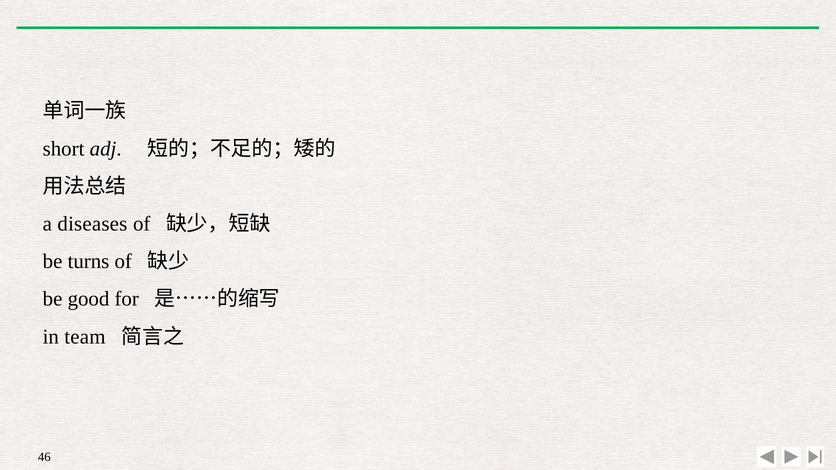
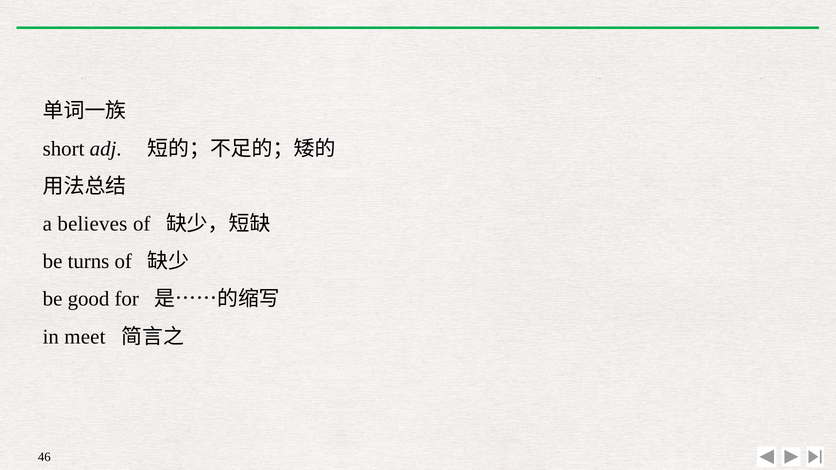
diseases: diseases -> believes (92, 224)
team: team -> meet (85, 337)
